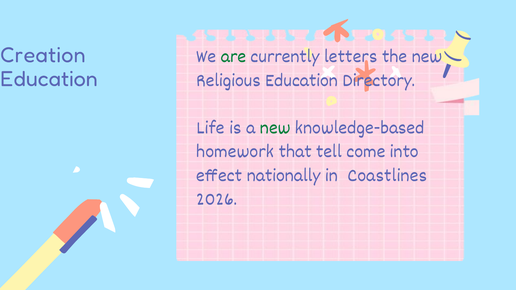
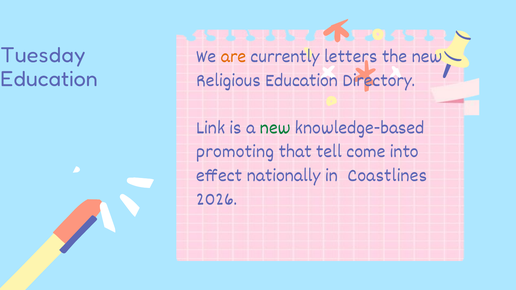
Creation: Creation -> Tuesday (43, 55)
are colour: green -> orange (233, 56)
Life: Life -> Link (211, 127)
homework: homework -> promoting (235, 151)
